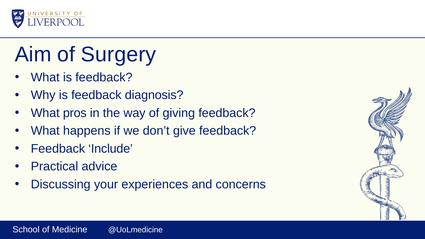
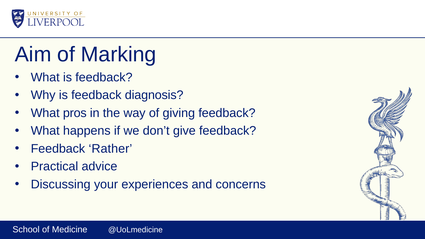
Surgery: Surgery -> Marking (119, 54)
Include: Include -> Rather (110, 149)
